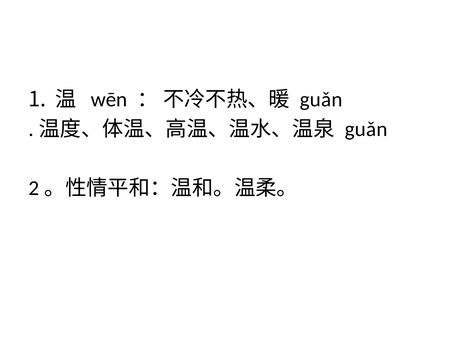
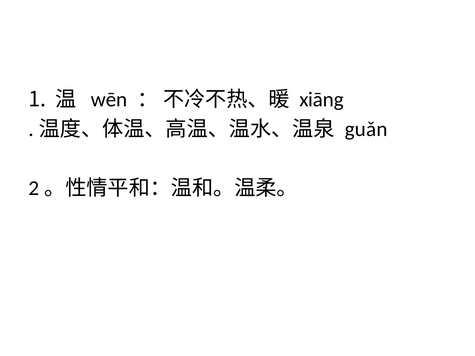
guǎn: guǎn -> xiāng (321, 100)
